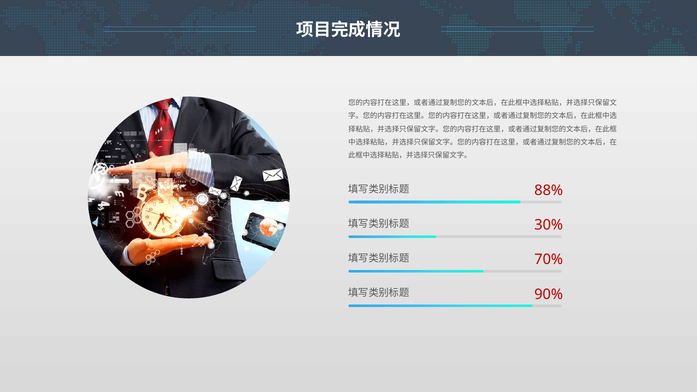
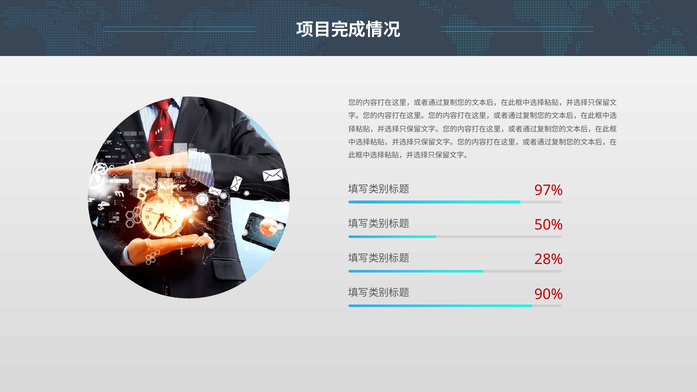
88%: 88% -> 97% (549, 190)
30%: 30% -> 50% (549, 225)
70%: 70% -> 28% (549, 260)
